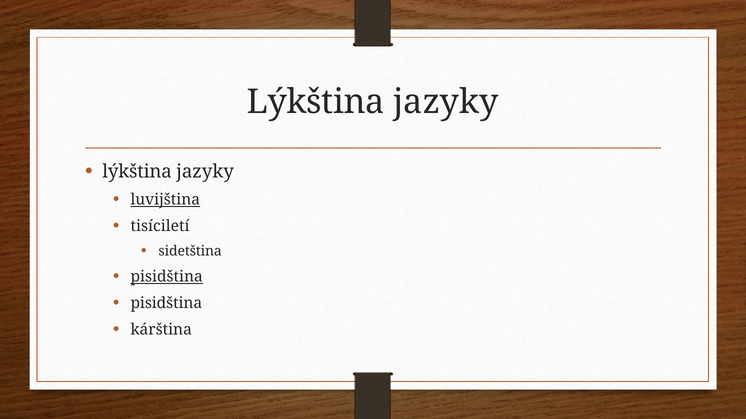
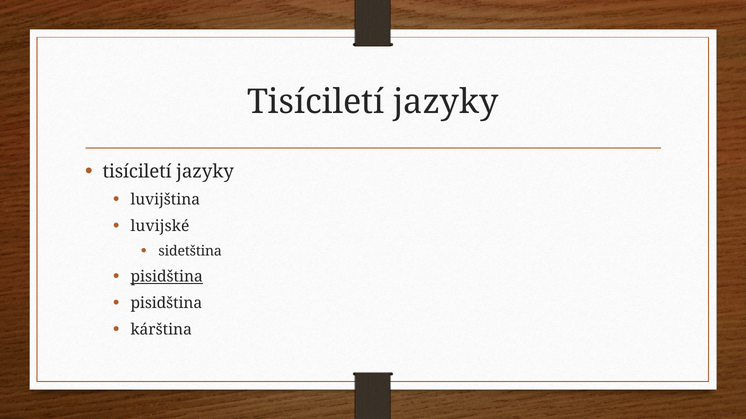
Lýkština: Lýkština -> Tisíciletí (316, 102)
lýkština: lýkština -> tisíciletí (137, 172)
luvijština underline: present -> none (165, 200)
tisíciletí: tisíciletí -> luvijské (160, 226)
